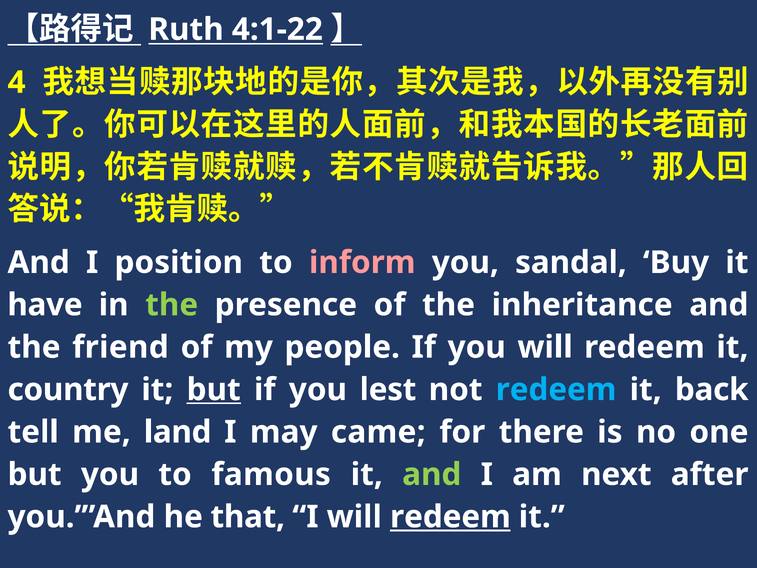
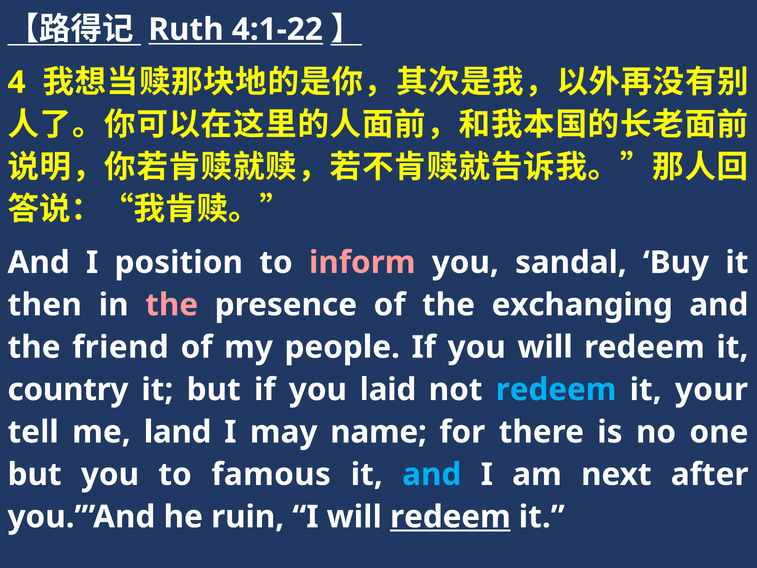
have: have -> then (45, 305)
the colour: light green -> pink (172, 305)
inheritance: inheritance -> exchanging (582, 305)
but underline: present -> none (214, 390)
lest: lest -> laid (388, 390)
back: back -> your (711, 390)
came: came -> name (379, 432)
and colour: light green -> light blue (432, 474)
that: that -> ruin (248, 517)
